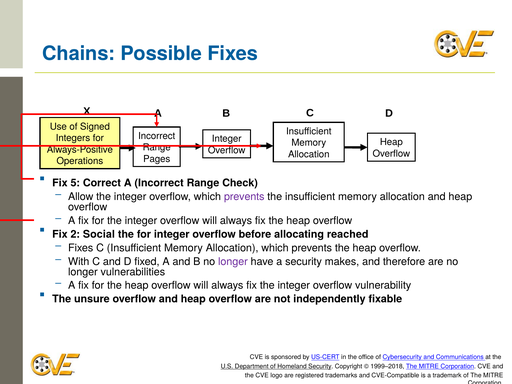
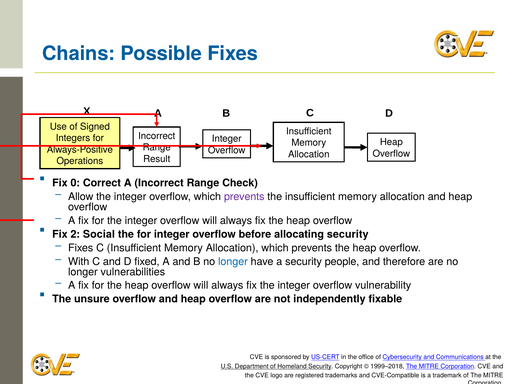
Pages: Pages -> Result (157, 159)
5: 5 -> 0 (75, 183)
allocating reached: reached -> security (348, 234)
longer colour: purple -> blue (233, 262)
makes: makes -> people (342, 262)
